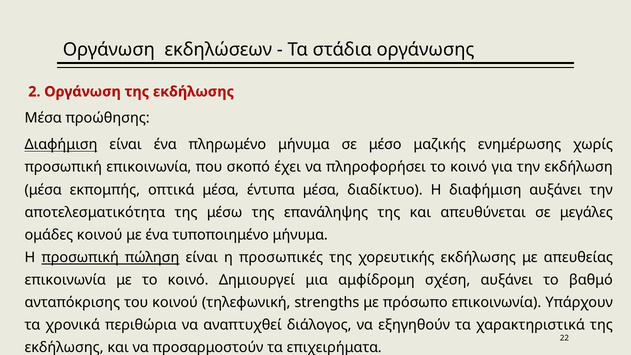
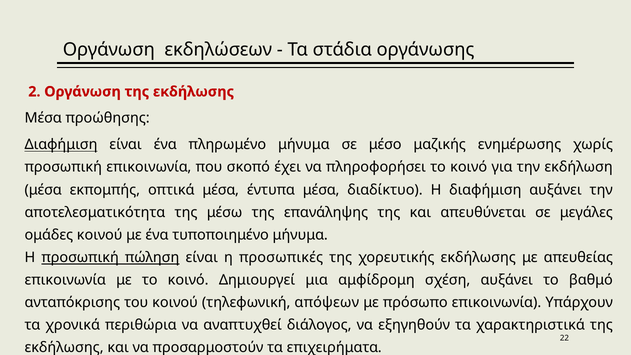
strengths: strengths -> απόψεων (327, 302)
